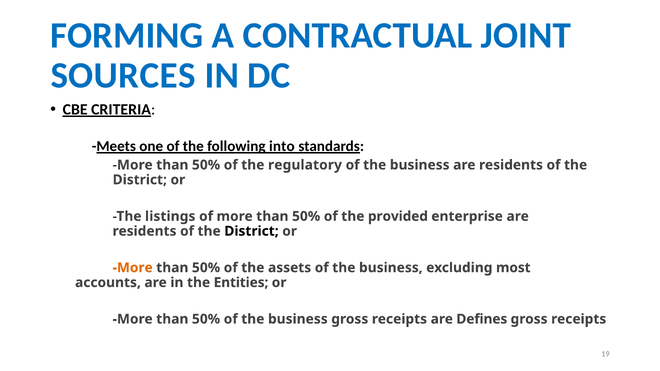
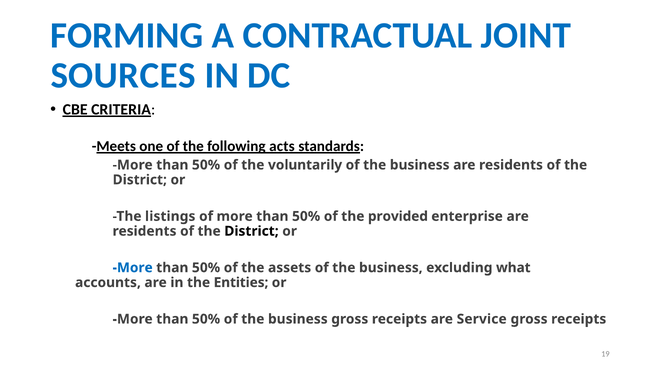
into: into -> acts (282, 146)
regulatory: regulatory -> voluntarily (305, 165)
More colour: orange -> blue (133, 268)
most: most -> what (513, 268)
Defines: Defines -> Service (482, 319)
